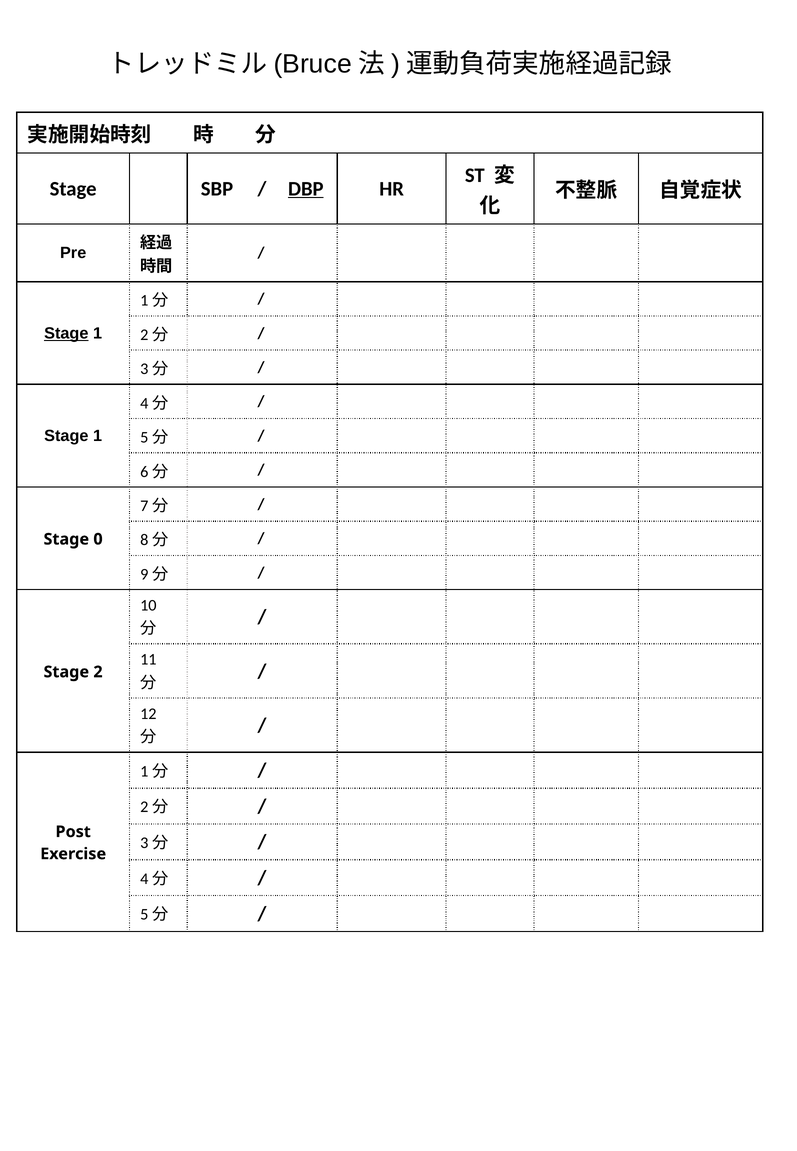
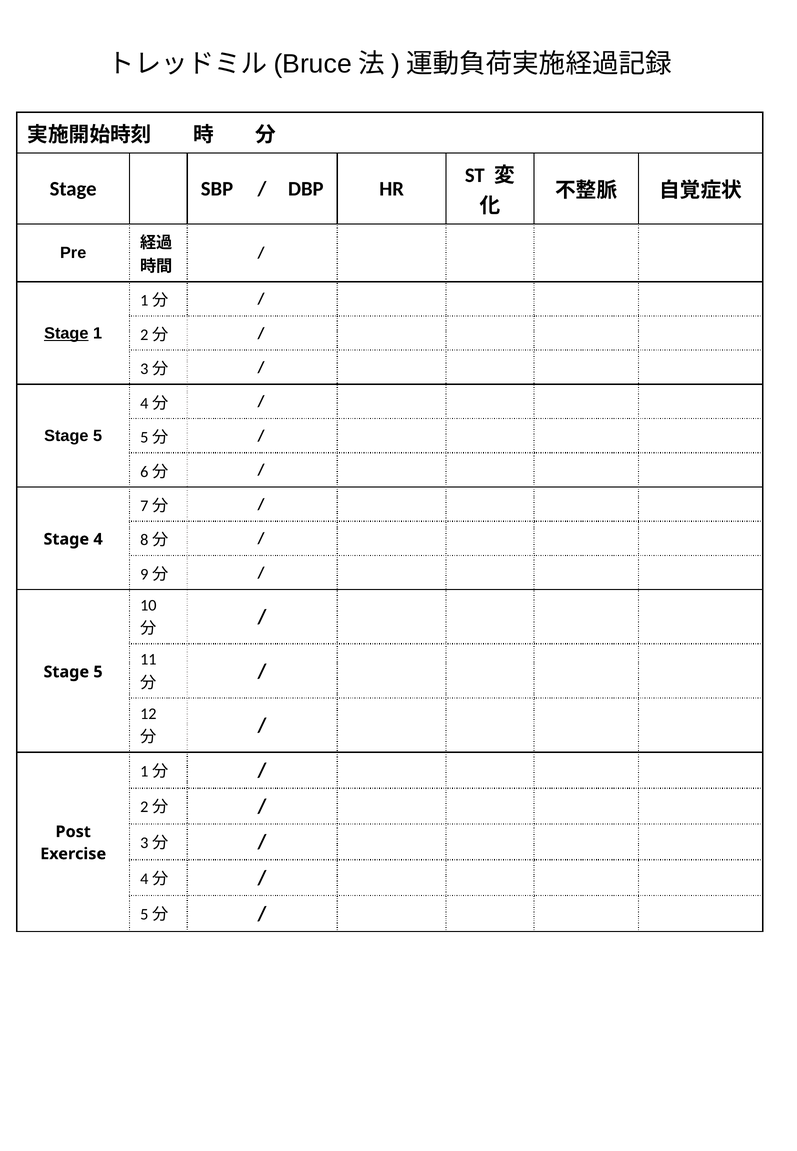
DBP underline: present -> none (306, 189)
1: 1 -> 5 (98, 436)
0: 0 -> 4 (98, 539)
2: 2 -> 5 (98, 672)
